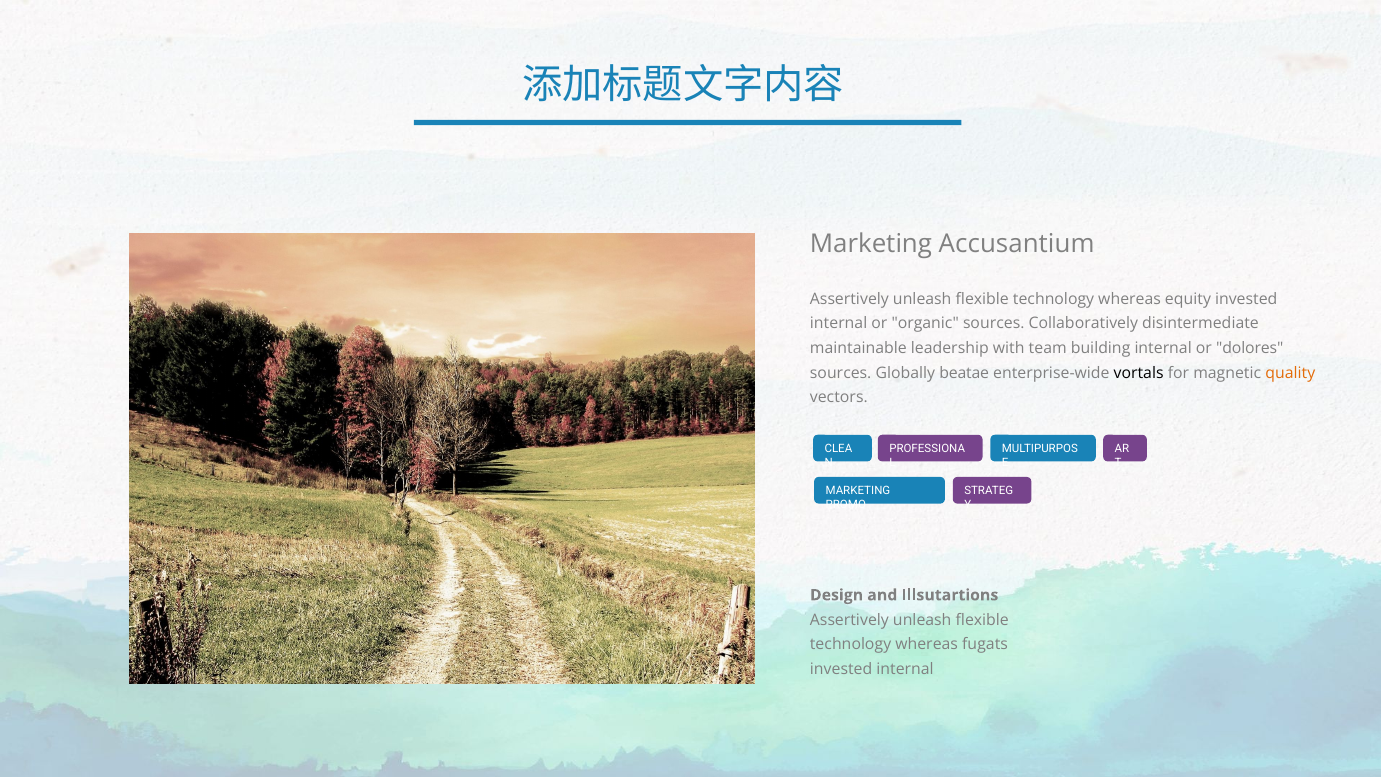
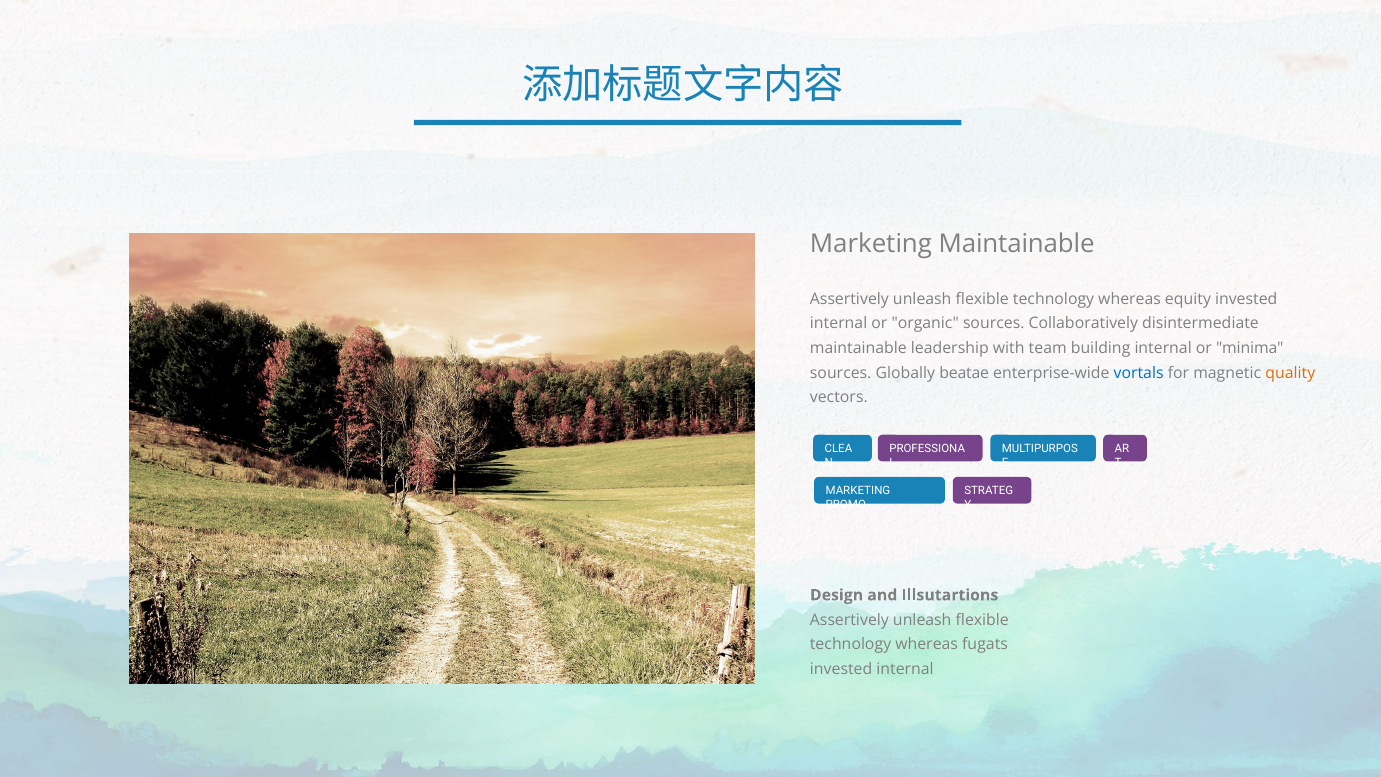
Marketing Accusantium: Accusantium -> Maintainable (1017, 244)
dolores: dolores -> minima (1250, 348)
vortals colour: black -> blue (1139, 373)
